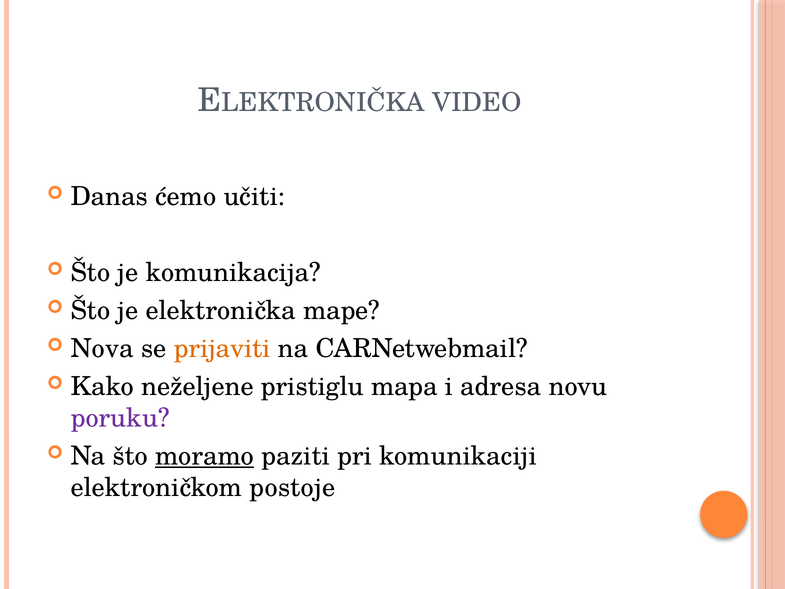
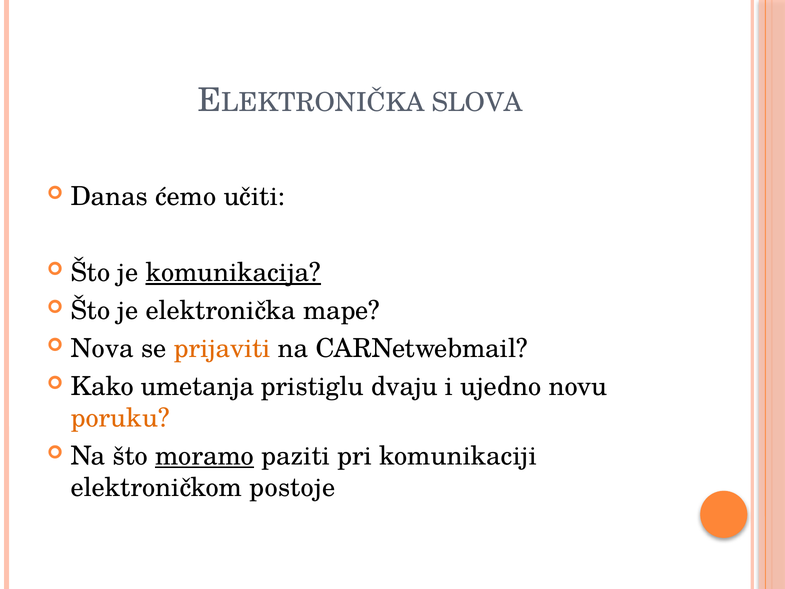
VIDEO: VIDEO -> SLOVA (477, 103)
komunikacija underline: none -> present (233, 273)
neželjene: neželjene -> umetanja (198, 386)
mapa: mapa -> dvaju (404, 386)
adresa: adresa -> ujedno (501, 386)
poruku colour: purple -> orange (120, 418)
